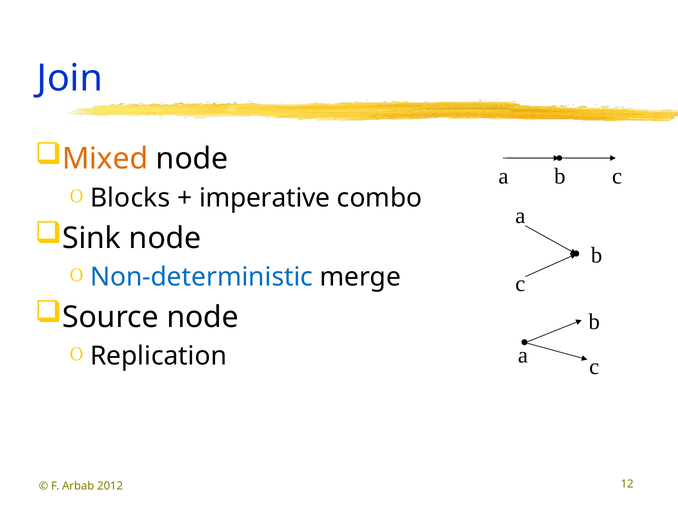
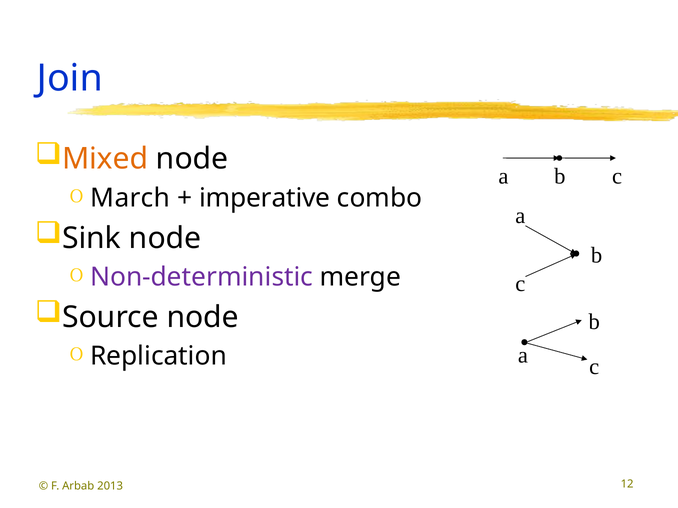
Blocks: Blocks -> March (130, 198)
Non-deterministic colour: blue -> purple (202, 277)
2012: 2012 -> 2013 (110, 486)
